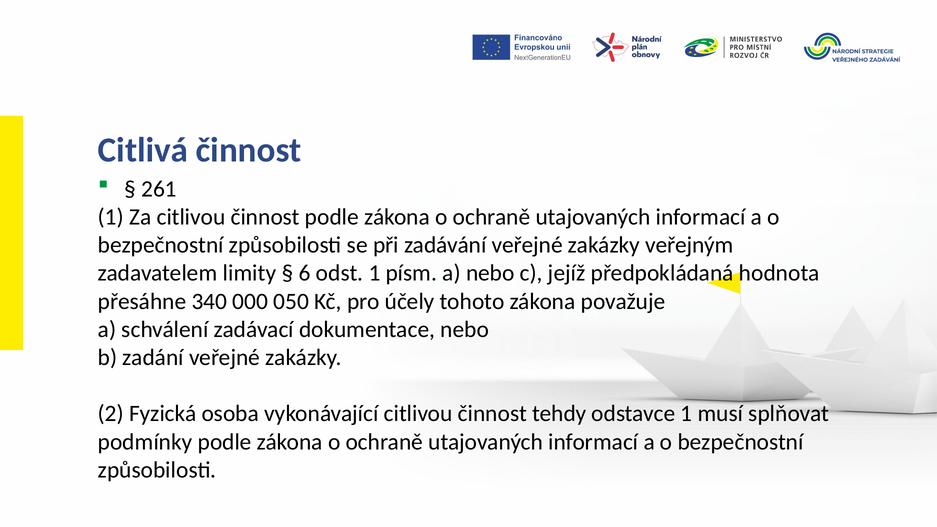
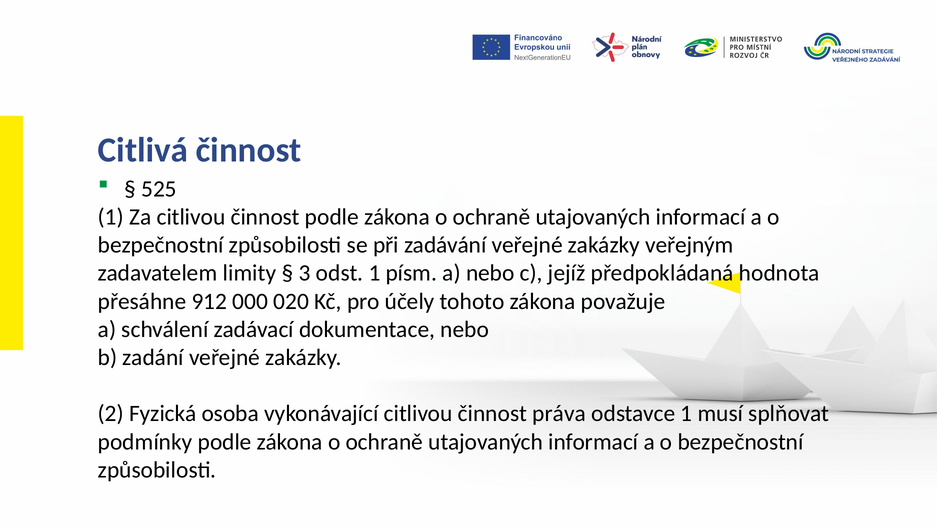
261: 261 -> 525 (159, 189)
6: 6 -> 3 (305, 273)
340: 340 -> 912 (209, 301)
050: 050 -> 020 (291, 301)
tehdy: tehdy -> práva (559, 414)
